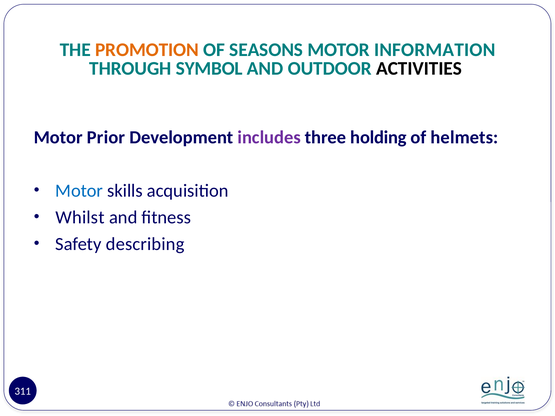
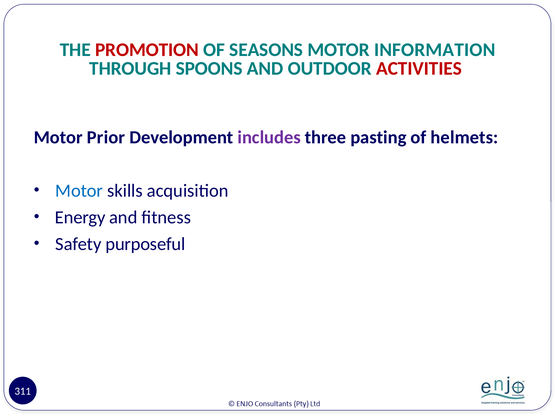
PROMOTION colour: orange -> red (147, 50)
SYMBOL: SYMBOL -> SPOONS (209, 68)
ACTIVITIES colour: black -> red (419, 68)
holding: holding -> pasting (378, 138)
Whilst: Whilst -> Energy (80, 218)
describing: describing -> purposeful (145, 244)
